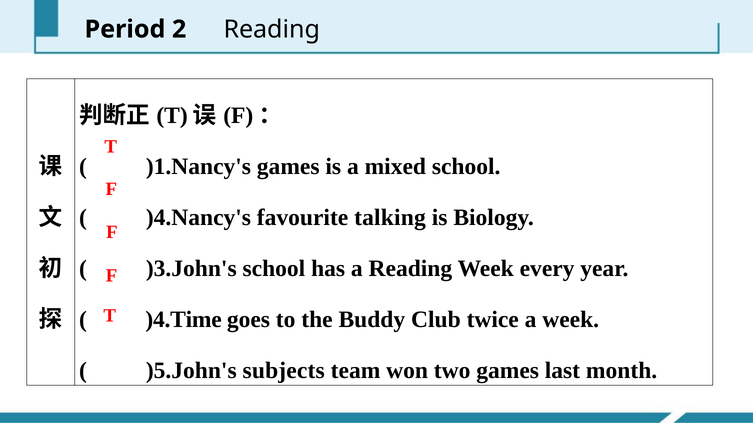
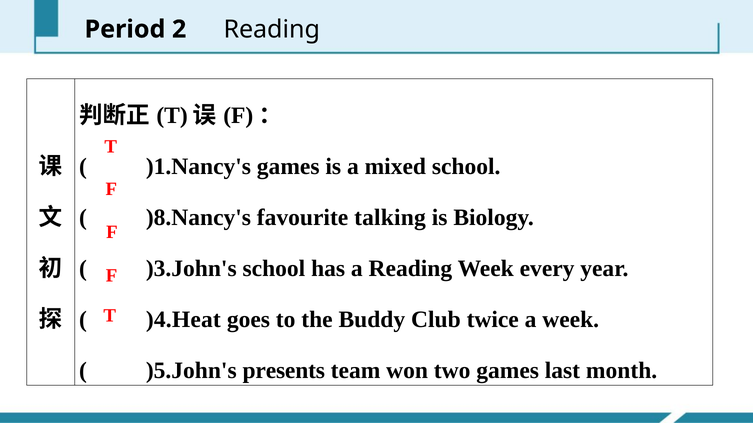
)4.Nancy's: )4.Nancy's -> )8.Nancy's (198, 218)
)4.Time: )4.Time -> )4.Heat (183, 320)
subjects: subjects -> presents (284, 371)
